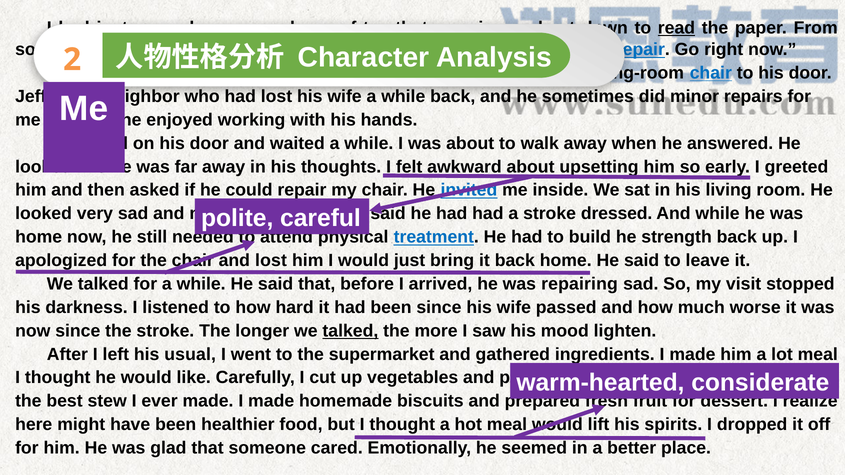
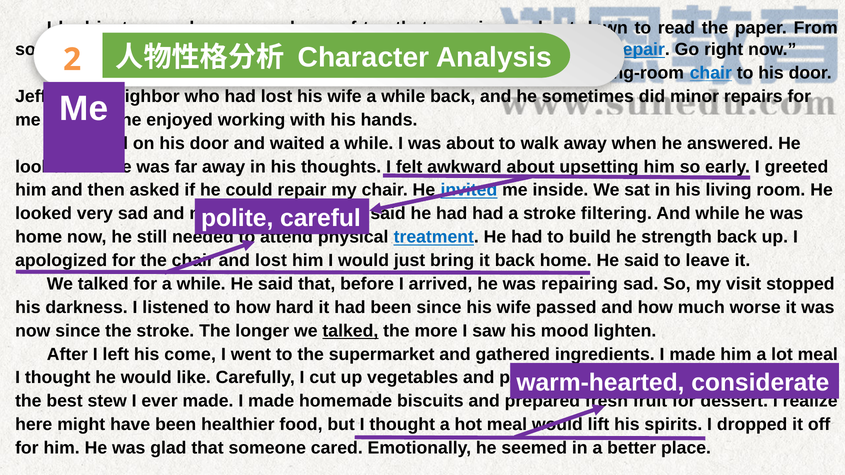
read underline: present -> none (676, 28)
dressed: dressed -> filtering (616, 214)
left his usual: usual -> come (190, 354)
